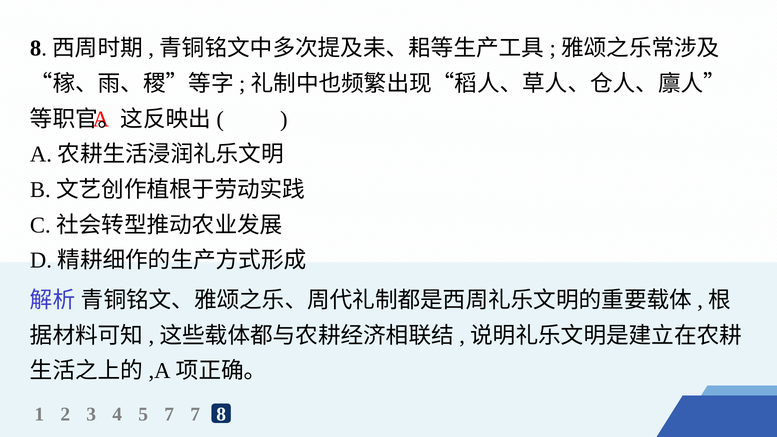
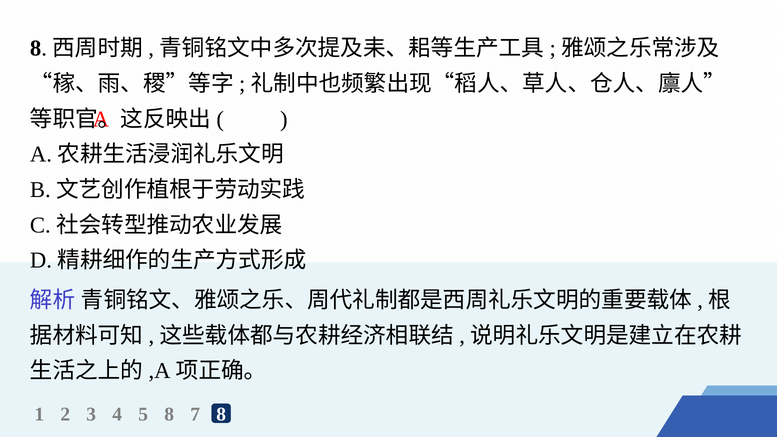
5 7: 7 -> 8 (169, 415)
